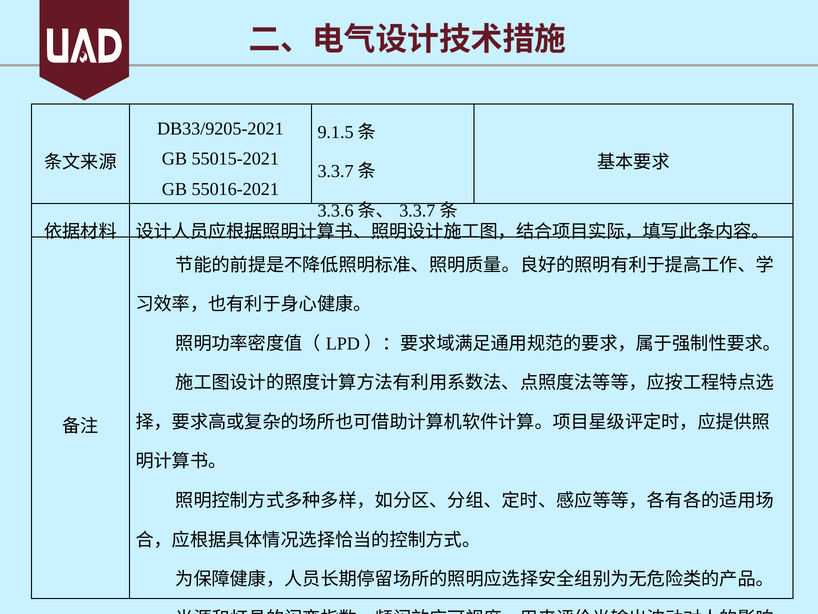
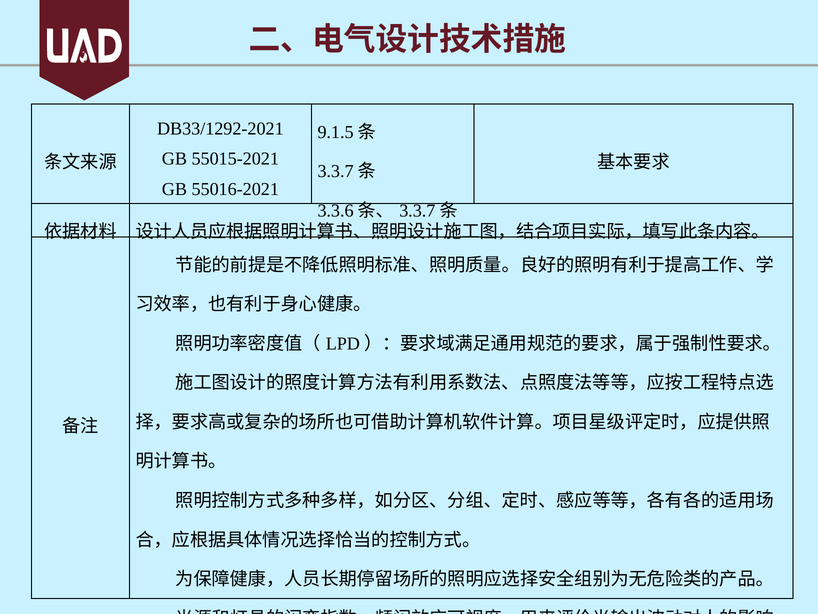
DB33/9205-2021: DB33/9205-2021 -> DB33/1292-2021 (220, 129)
